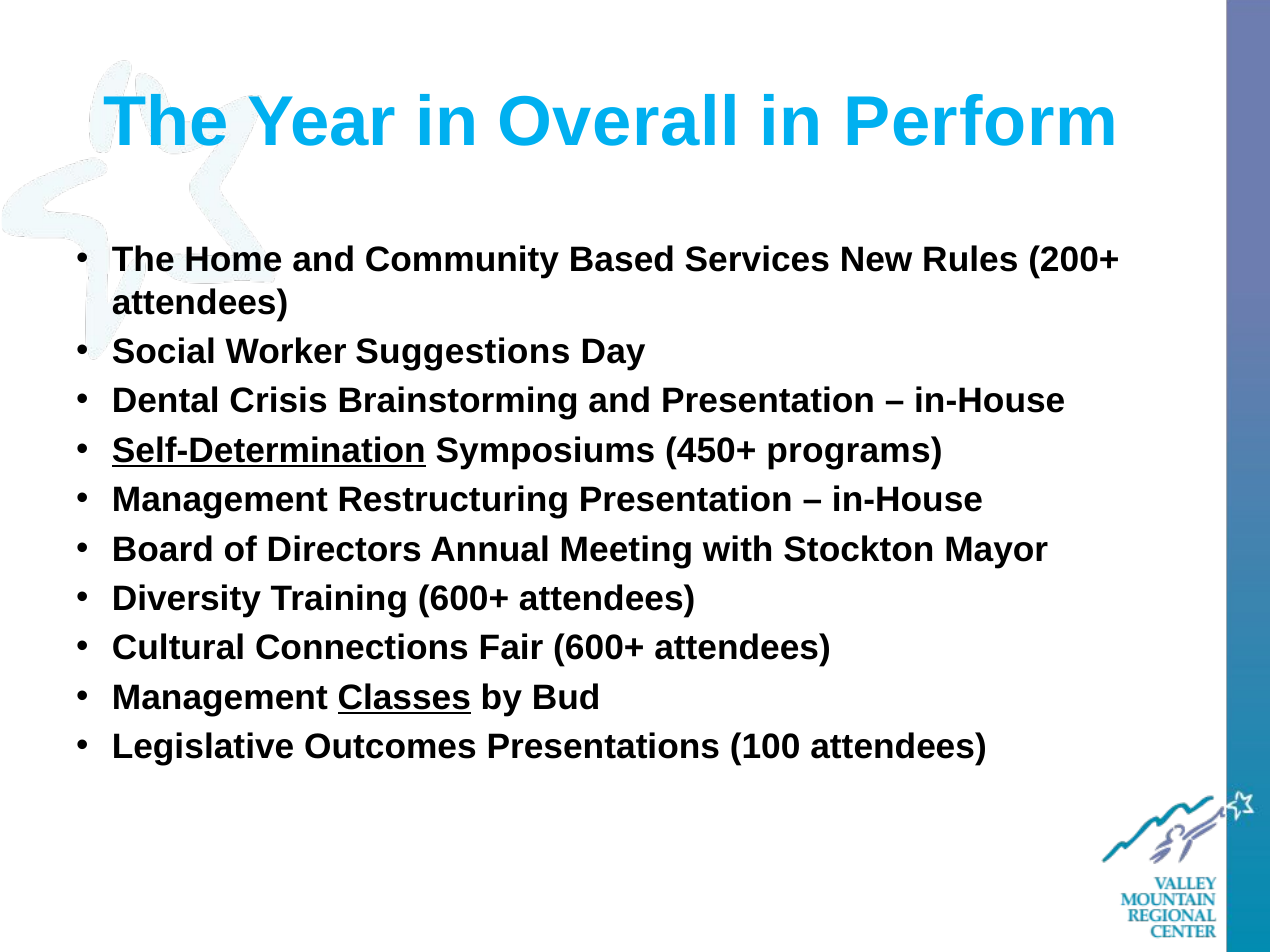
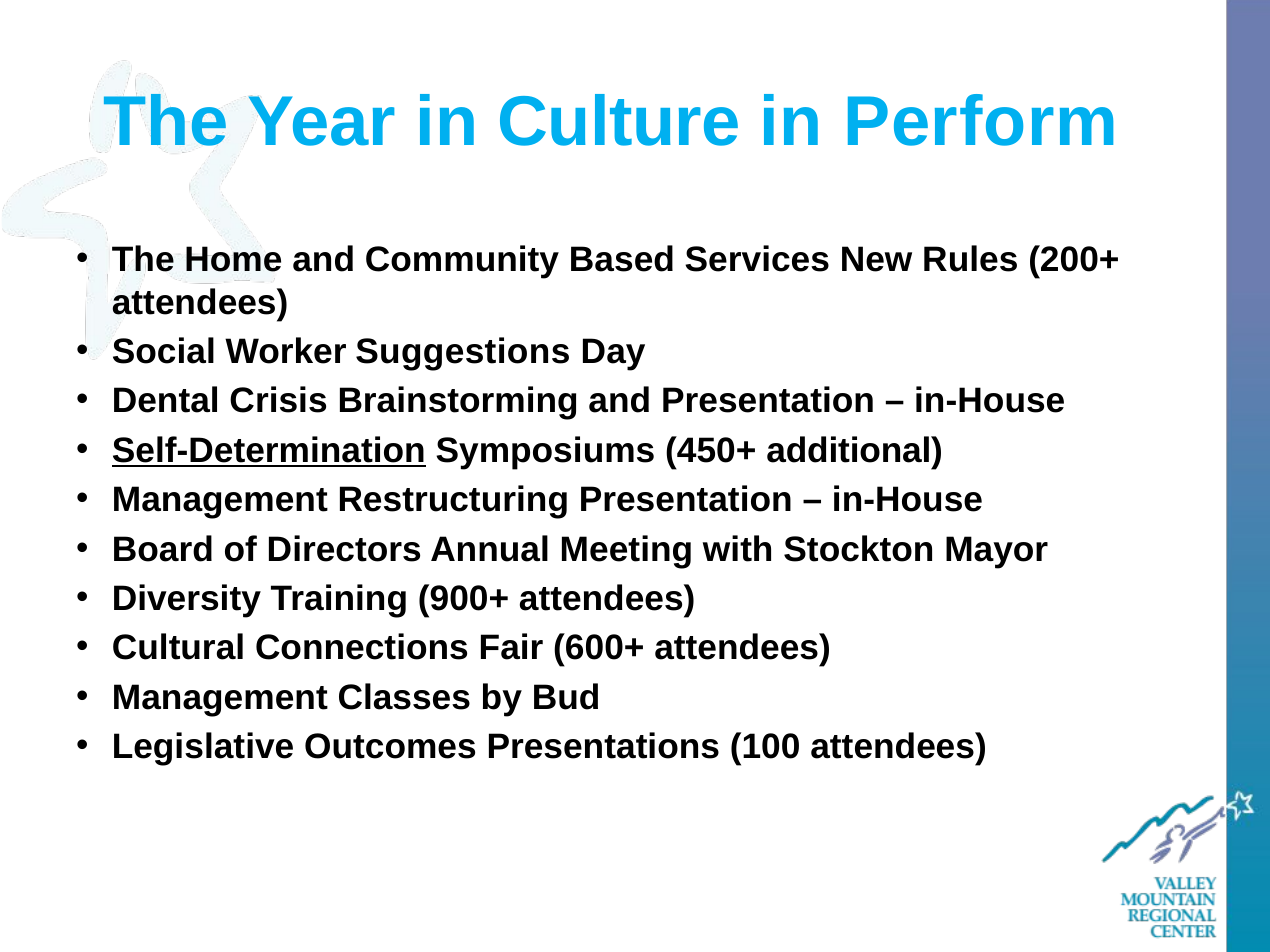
Overall: Overall -> Culture (619, 122)
programs: programs -> additional (855, 451)
Training 600+: 600+ -> 900+ (464, 599)
Classes underline: present -> none (404, 698)
